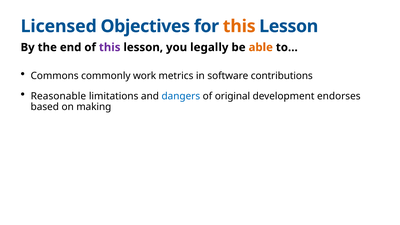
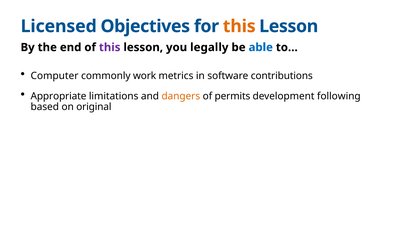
able colour: orange -> blue (261, 47)
Commons: Commons -> Computer (55, 76)
Reasonable: Reasonable -> Appropriate (59, 96)
dangers colour: blue -> orange (181, 96)
original: original -> permits (232, 96)
endorses: endorses -> following (339, 96)
making: making -> original (94, 107)
